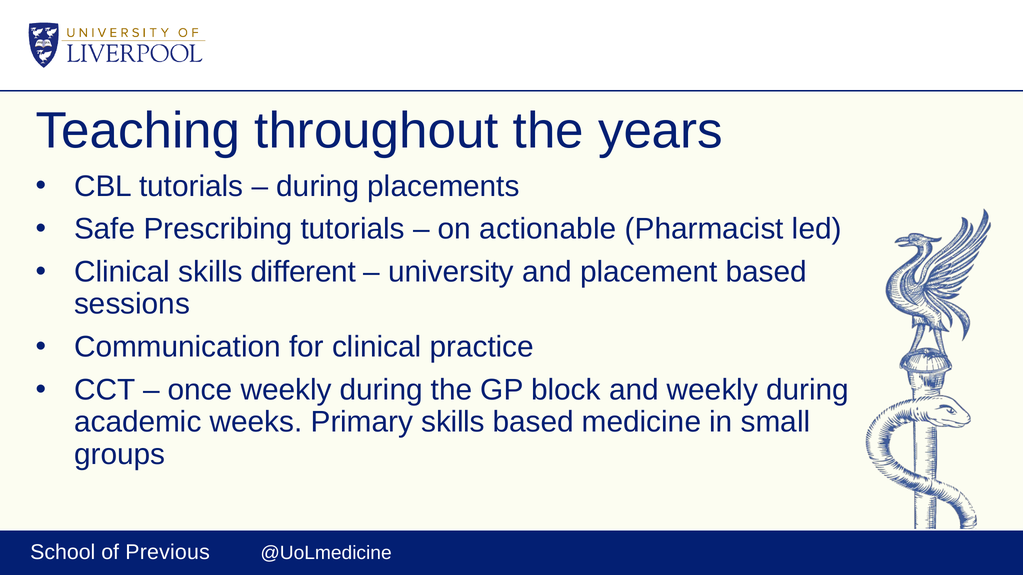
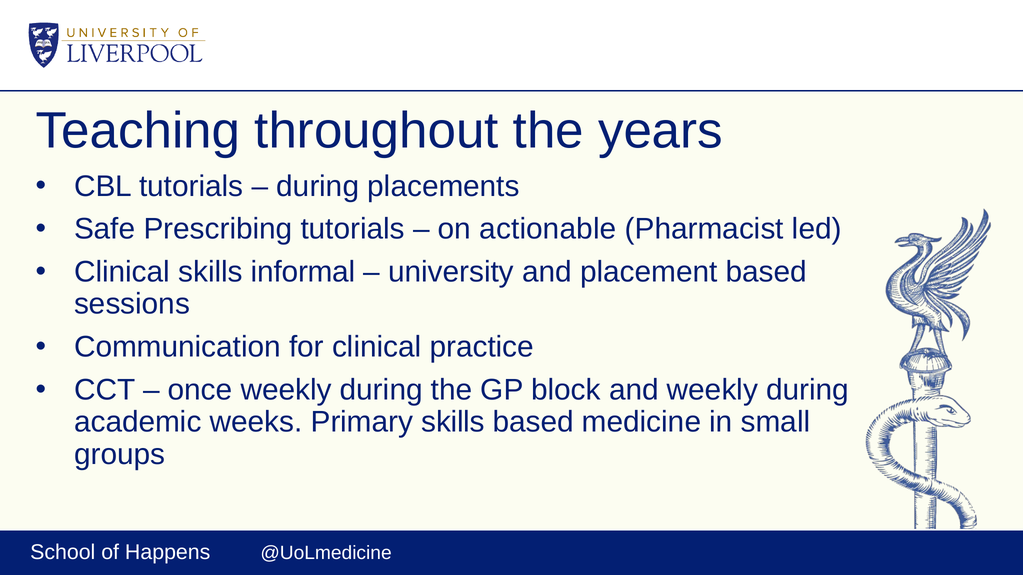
different: different -> informal (303, 272)
Previous: Previous -> Happens (168, 553)
